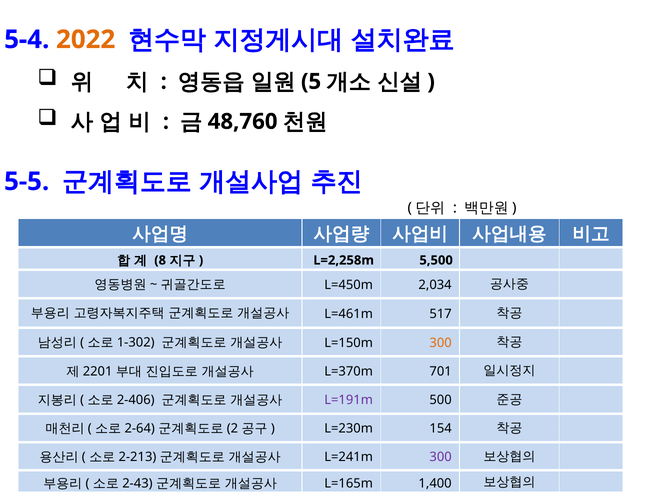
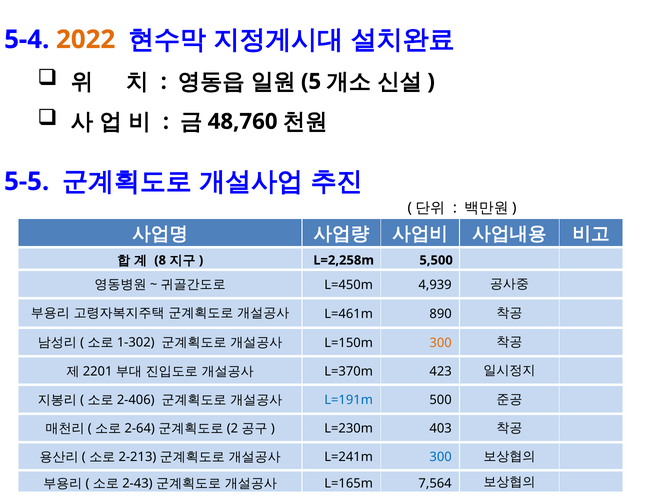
2,034: 2,034 -> 4,939 (435, 285)
517: 517 -> 890 (441, 314)
701: 701 -> 423 (441, 372)
L=191m colour: purple -> blue (349, 400)
154: 154 -> 403 (441, 429)
300 colour: purple -> blue (441, 457)
1,400: 1,400 -> 7,564 (435, 484)
